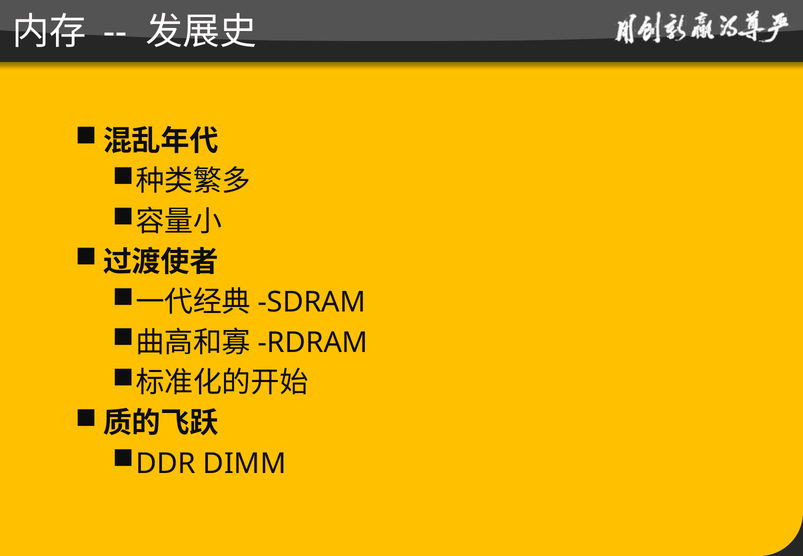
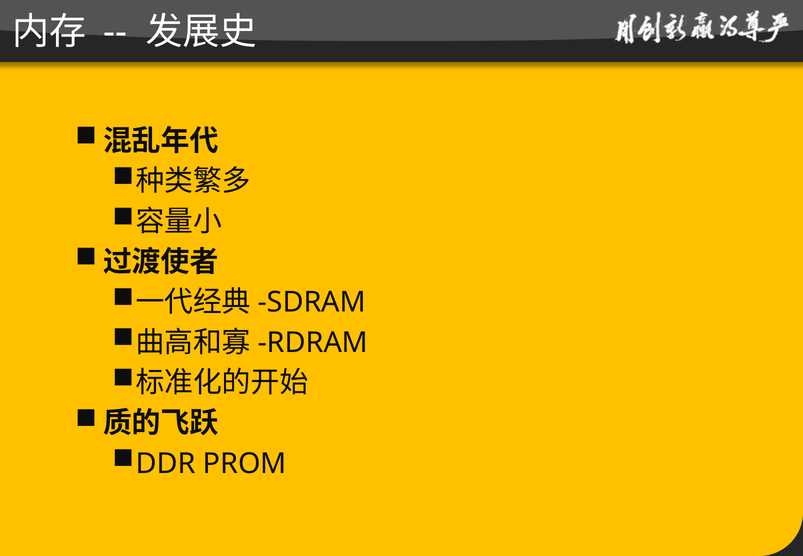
DIMM: DIMM -> PROM (245, 463)
